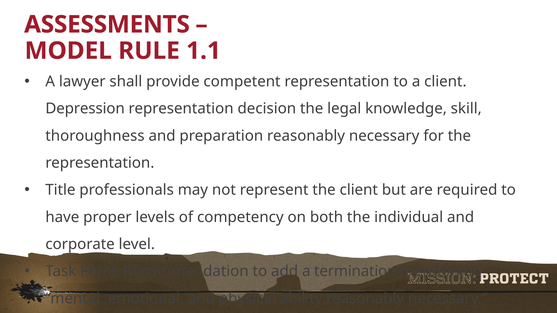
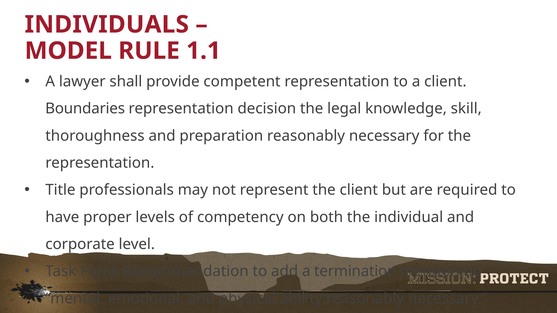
ASSESSMENTS: ASSESSMENTS -> INDIVIDUALS (107, 25)
Depression: Depression -> Boundaries (85, 109)
